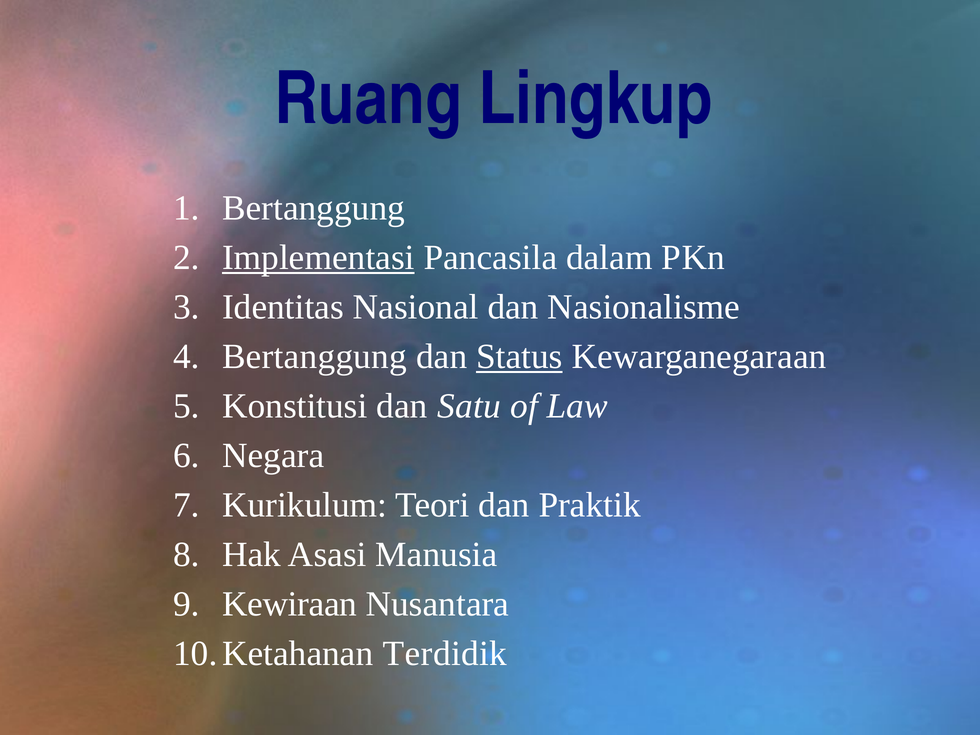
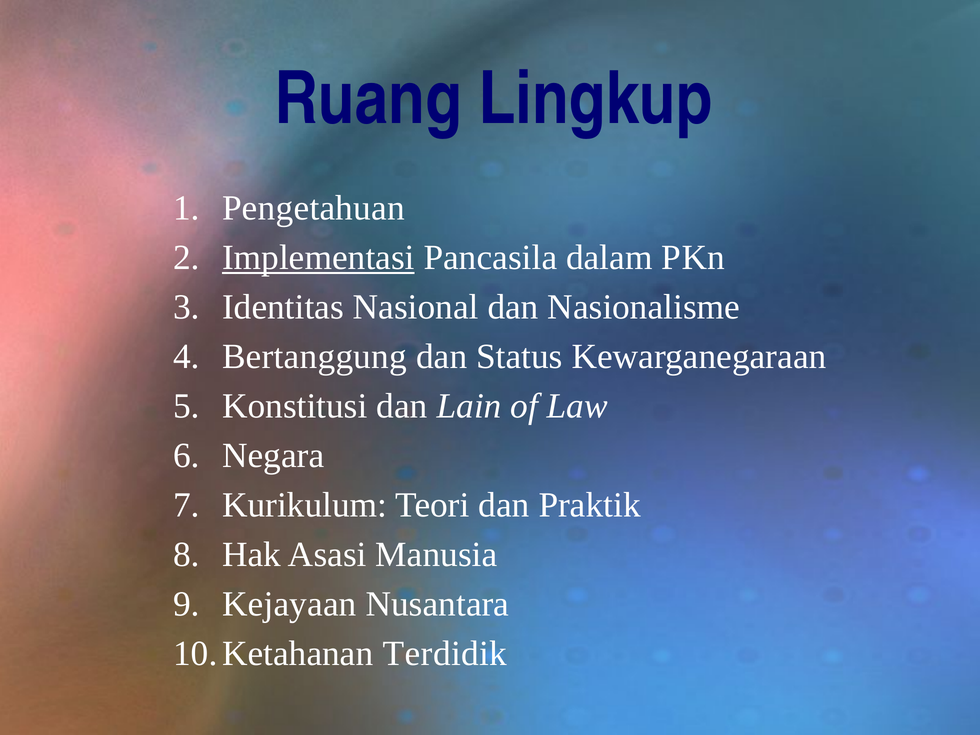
Bertanggung: Bertanggung -> Pengetahuan (313, 208)
Status underline: present -> none (519, 357)
Satu: Satu -> Lain (469, 406)
Kewiraan: Kewiraan -> Kejayaan (289, 604)
